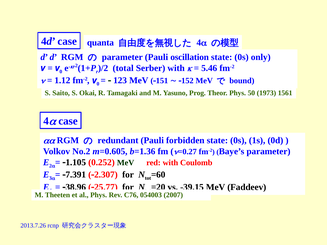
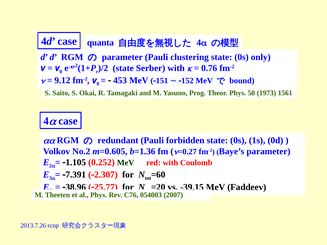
oscillation: oscillation -> clustering (190, 57)
total: total -> state (123, 68)
5.46: 5.46 -> 0.76 (209, 68)
1.12: 1.12 -> 9.12 (62, 80)
123: 123 -> 453 (120, 80)
